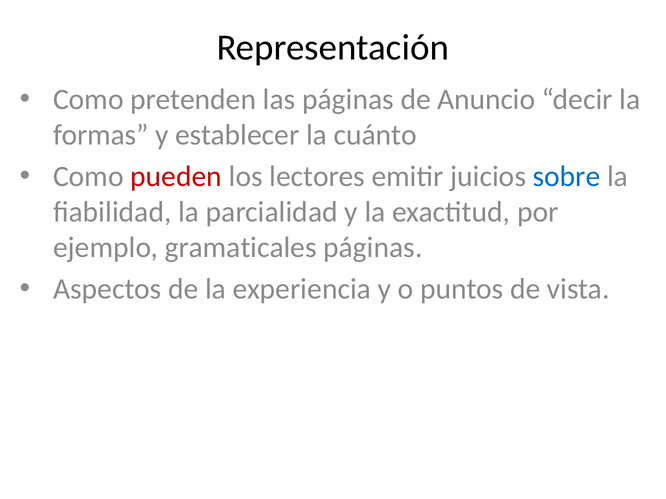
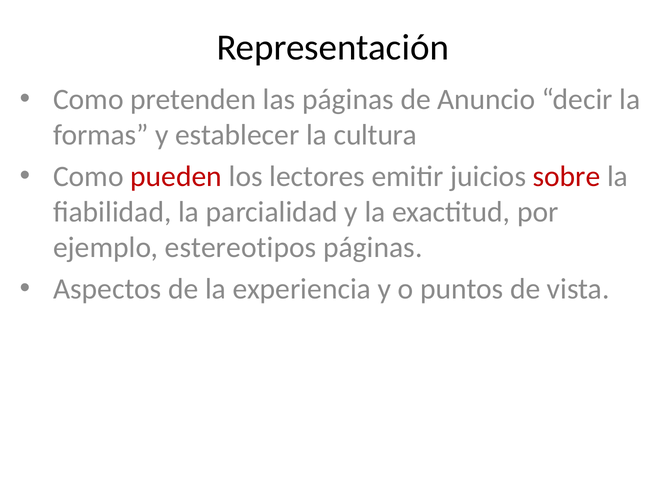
cuánto: cuánto -> cultura (375, 135)
sobre colour: blue -> red (567, 177)
gramaticales: gramaticales -> estereotipos (241, 248)
